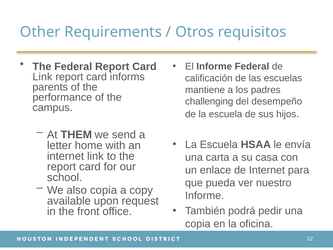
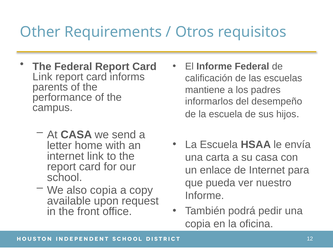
challenging: challenging -> informarlos (209, 101)
At THEM: THEM -> CASA (76, 135)
